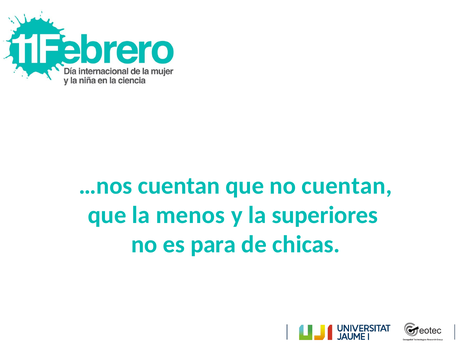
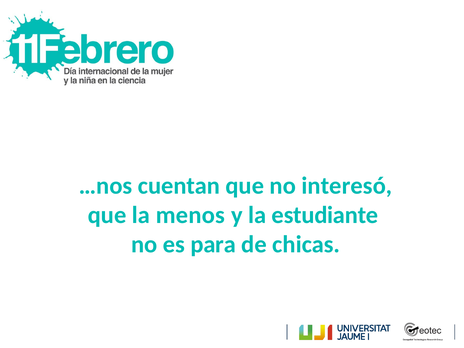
no cuentan: cuentan -> interesó (347, 186)
superiores: superiores -> estudiante (325, 215)
